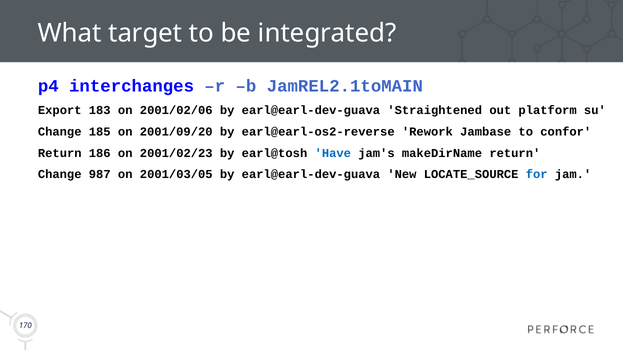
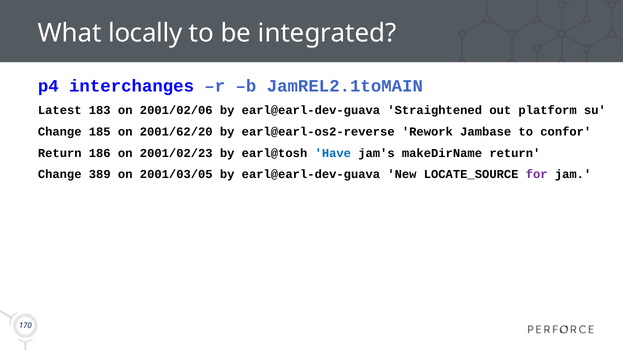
target: target -> locally (145, 33)
Export: Export -> Latest (60, 110)
2001/09/20: 2001/09/20 -> 2001/62/20 (176, 132)
987: 987 -> 389 (100, 175)
for colour: blue -> purple (537, 175)
